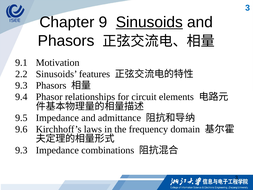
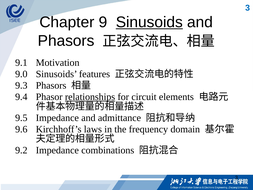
2.2: 2.2 -> 9.0 (21, 74)
relationships underline: none -> present (90, 97)
9.3: 9.3 -> 9.2 (21, 150)
